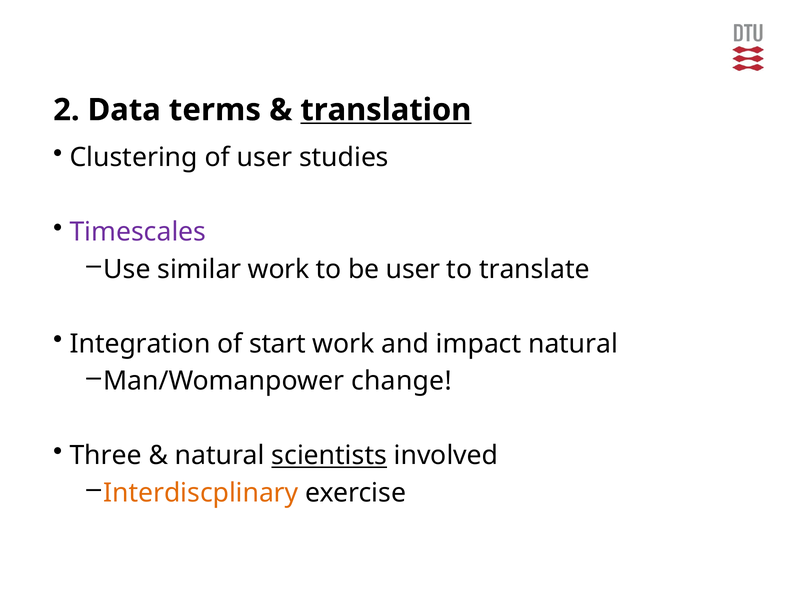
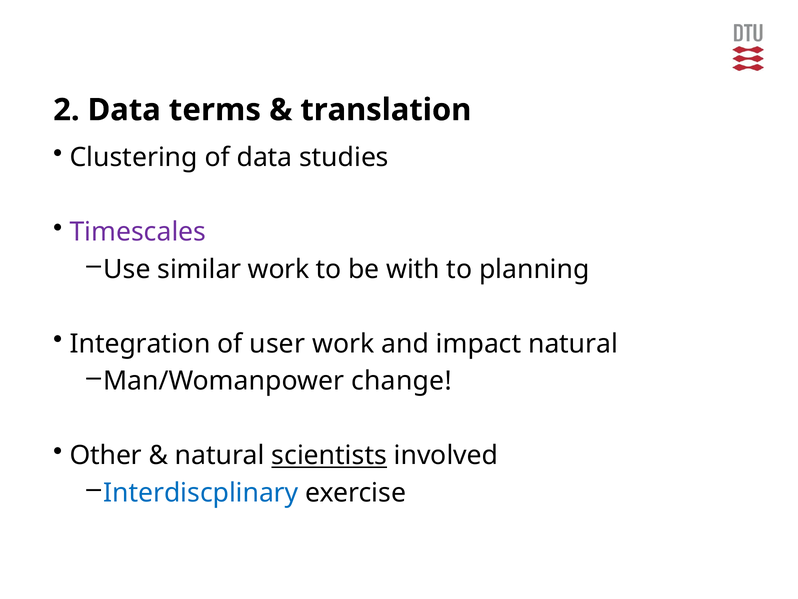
translation underline: present -> none (386, 110)
of user: user -> data (265, 157)
be user: user -> with (413, 269)
translate: translate -> planning (534, 269)
start: start -> user (277, 344)
Three: Three -> Other (106, 455)
Interdiscplinary colour: orange -> blue (201, 493)
